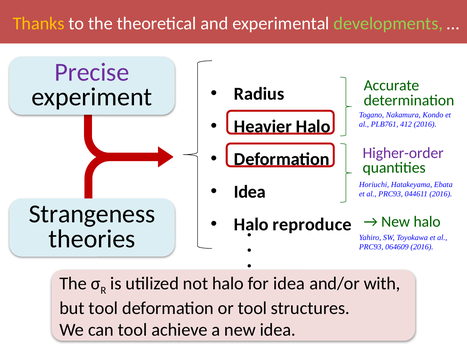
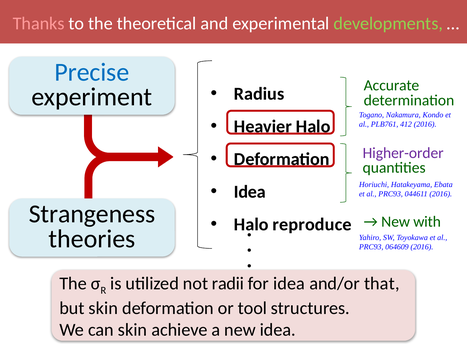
Thanks colour: yellow -> pink (39, 23)
Precise colour: purple -> blue (92, 72)
New halo: halo -> with (427, 222)
not halo: halo -> radii (228, 284)
with: with -> that (382, 284)
but tool: tool -> skin (103, 308)
can tool: tool -> skin (132, 330)
